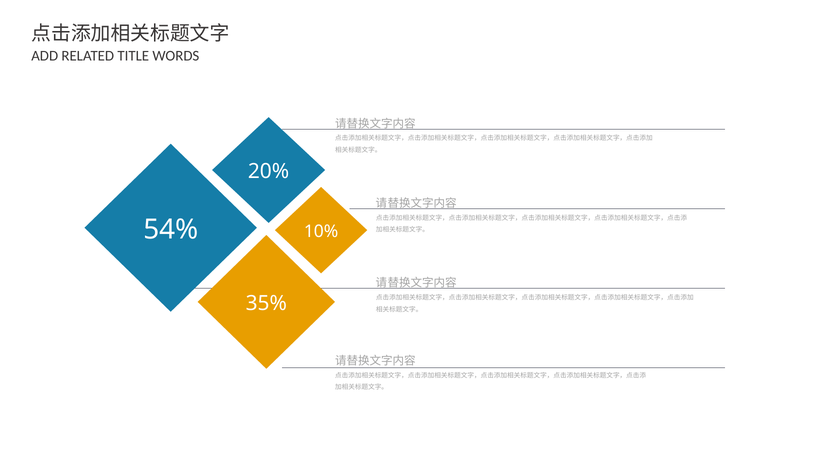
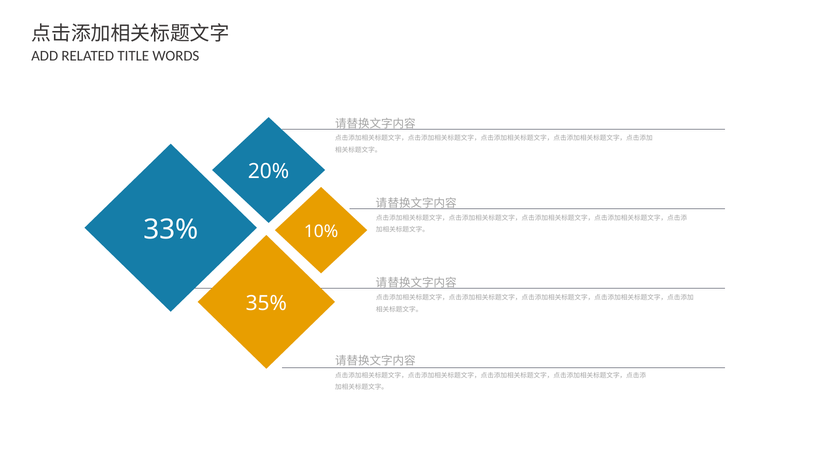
54%: 54% -> 33% (171, 229)
